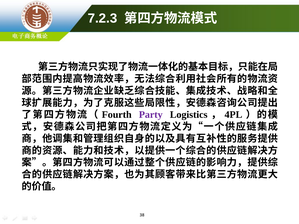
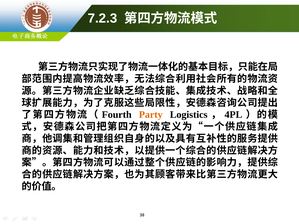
Party colour: purple -> orange (151, 115)
